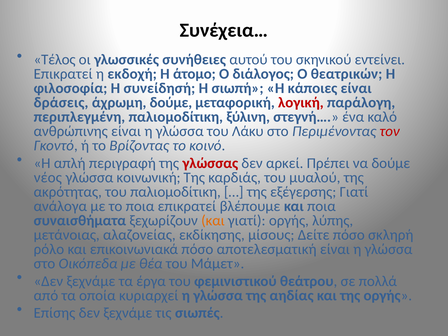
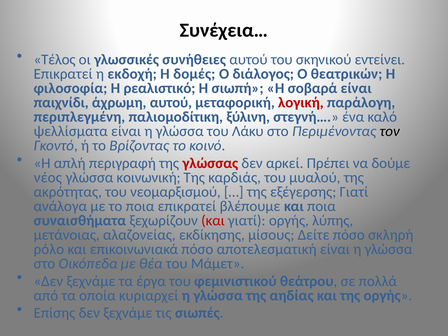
άτομο: άτομο -> δομές (194, 74)
συνείδησή: συνείδησή -> ρεαλιστικό (159, 88)
κάποιες: κάποιες -> σοβαρά (313, 88)
δράσεις: δράσεις -> παιχνίδι (61, 103)
άχρωμη δούμε: δούμε -> αυτού (171, 103)
ανθρώπινης: ανθρώπινης -> ψελλίσματα (71, 131)
τον colour: red -> black (390, 131)
του παλιομοδίτικη: παλιομοδίτικη -> νεομαρξισμού (175, 192)
και colour: orange -> red (213, 221)
